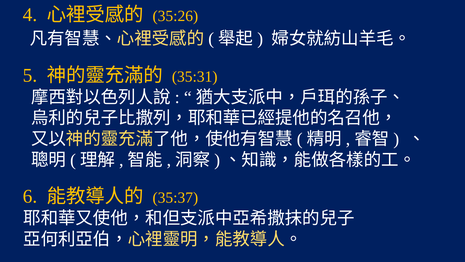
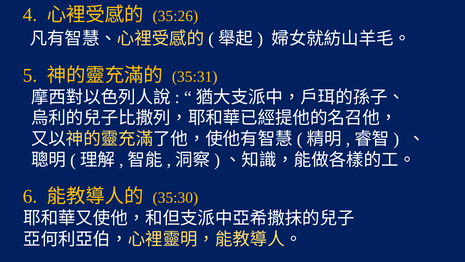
35:37: 35:37 -> 35:30 (175, 197)
